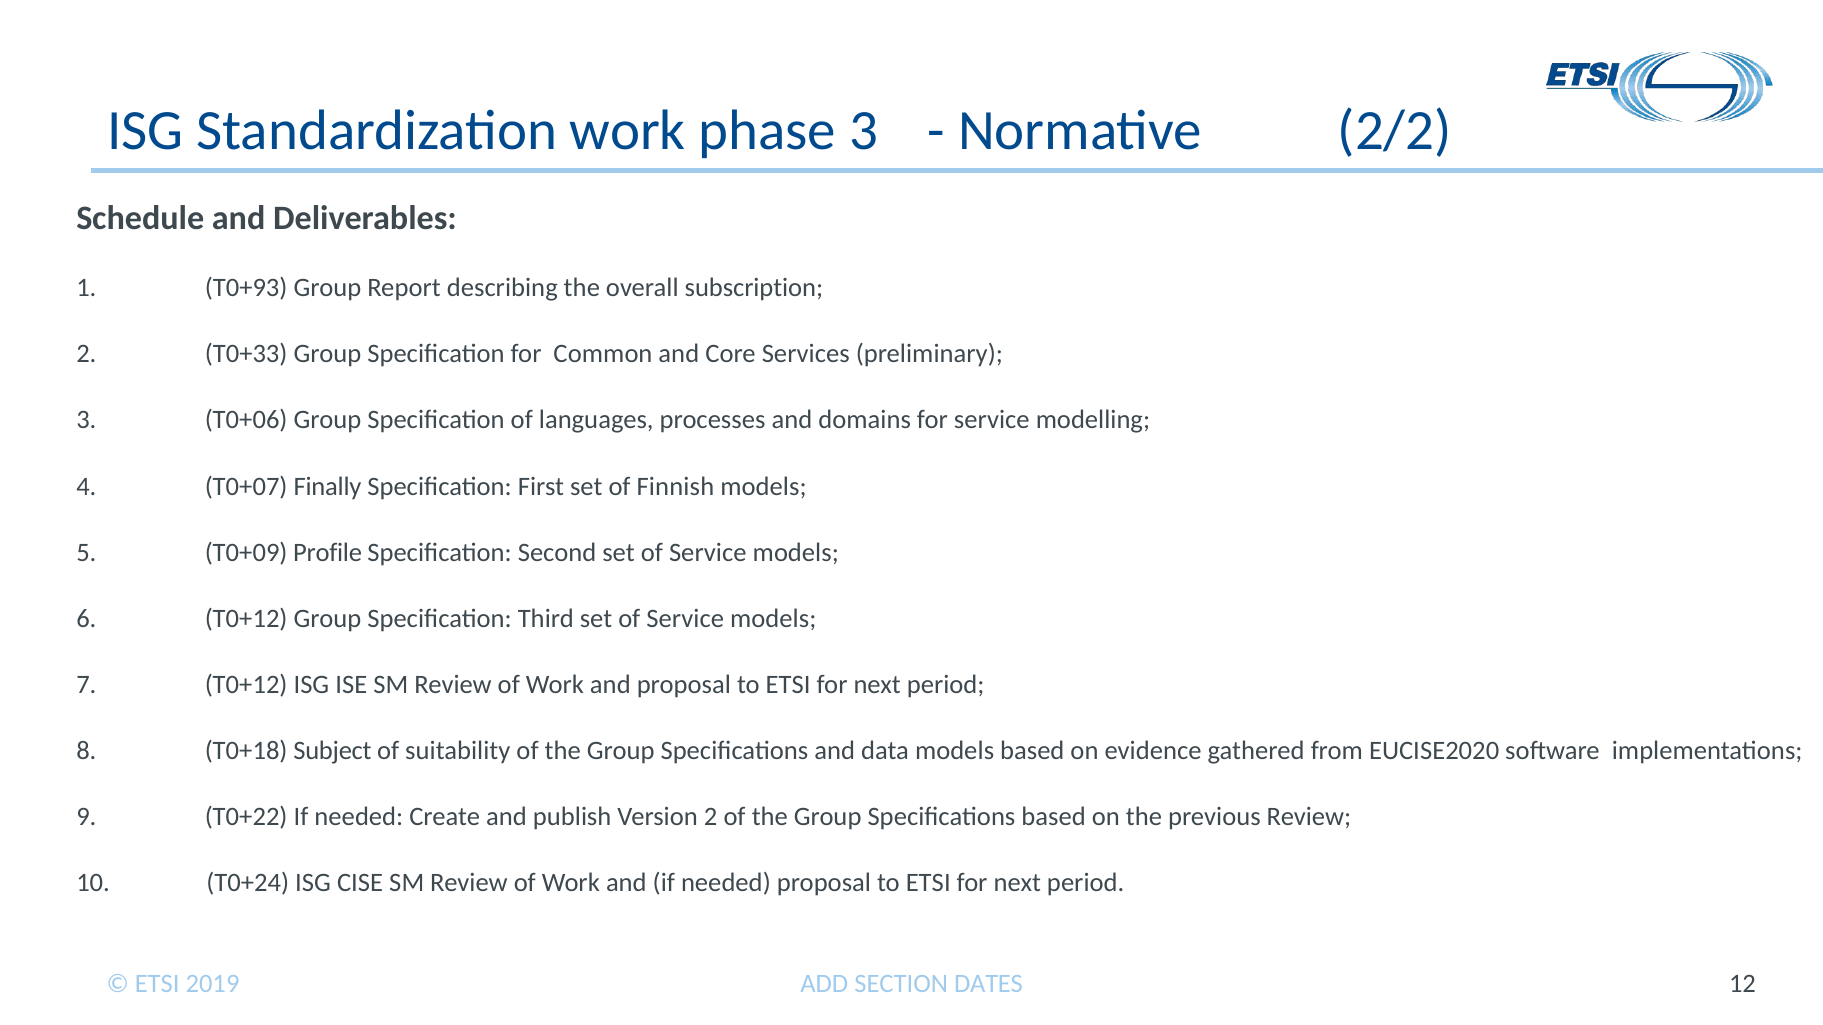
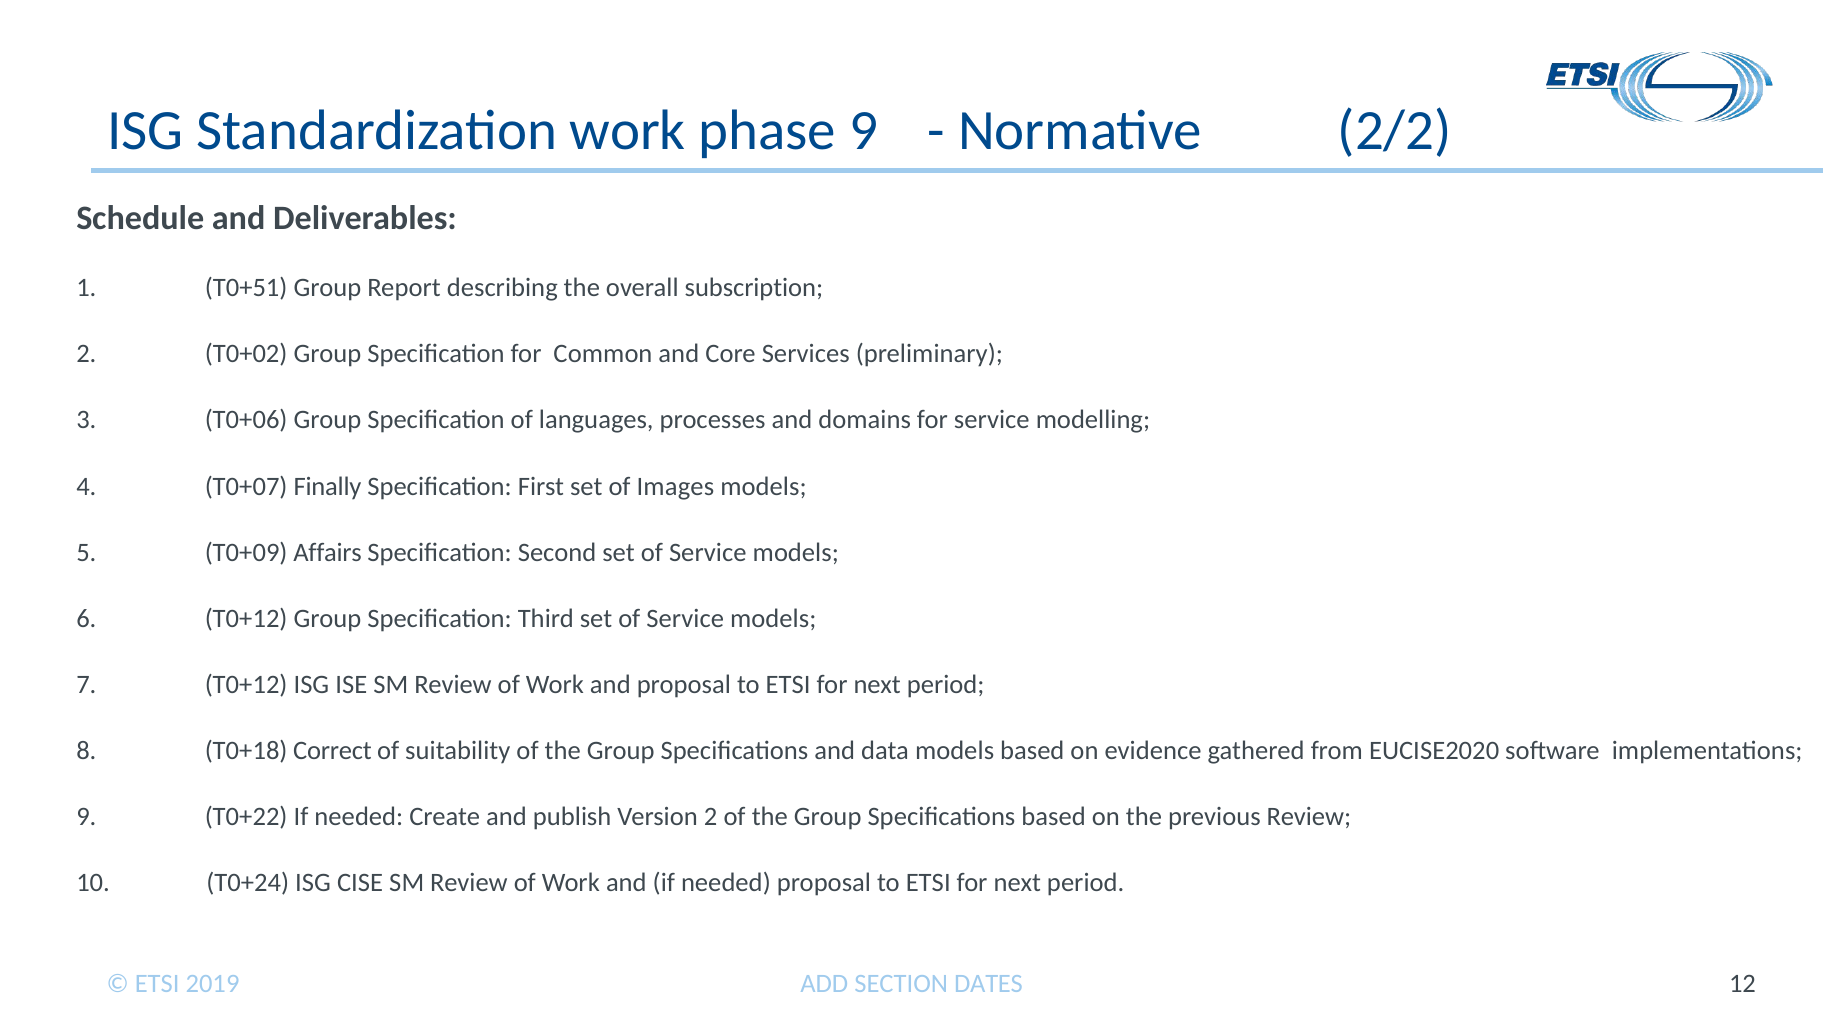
phase 3: 3 -> 9 (864, 131)
T0+93: T0+93 -> T0+51 (246, 288)
T0+33: T0+33 -> T0+02 (246, 354)
Finnish: Finnish -> Images (675, 486)
Profile: Profile -> Affairs (328, 553)
Subject: Subject -> Correct (332, 751)
